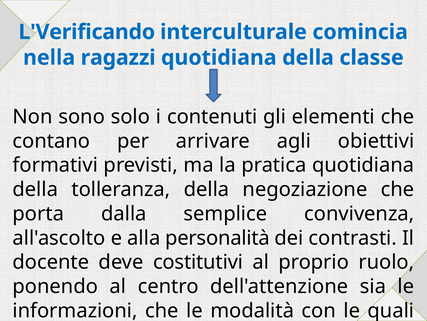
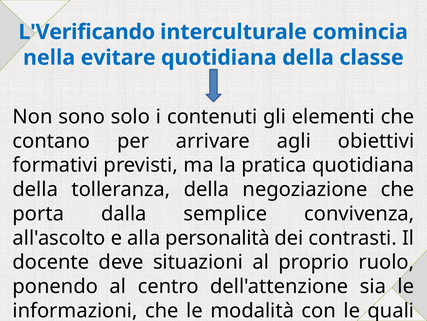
ragazzi: ragazzi -> evitare (118, 58)
costitutivi: costitutivi -> situazioni (198, 262)
